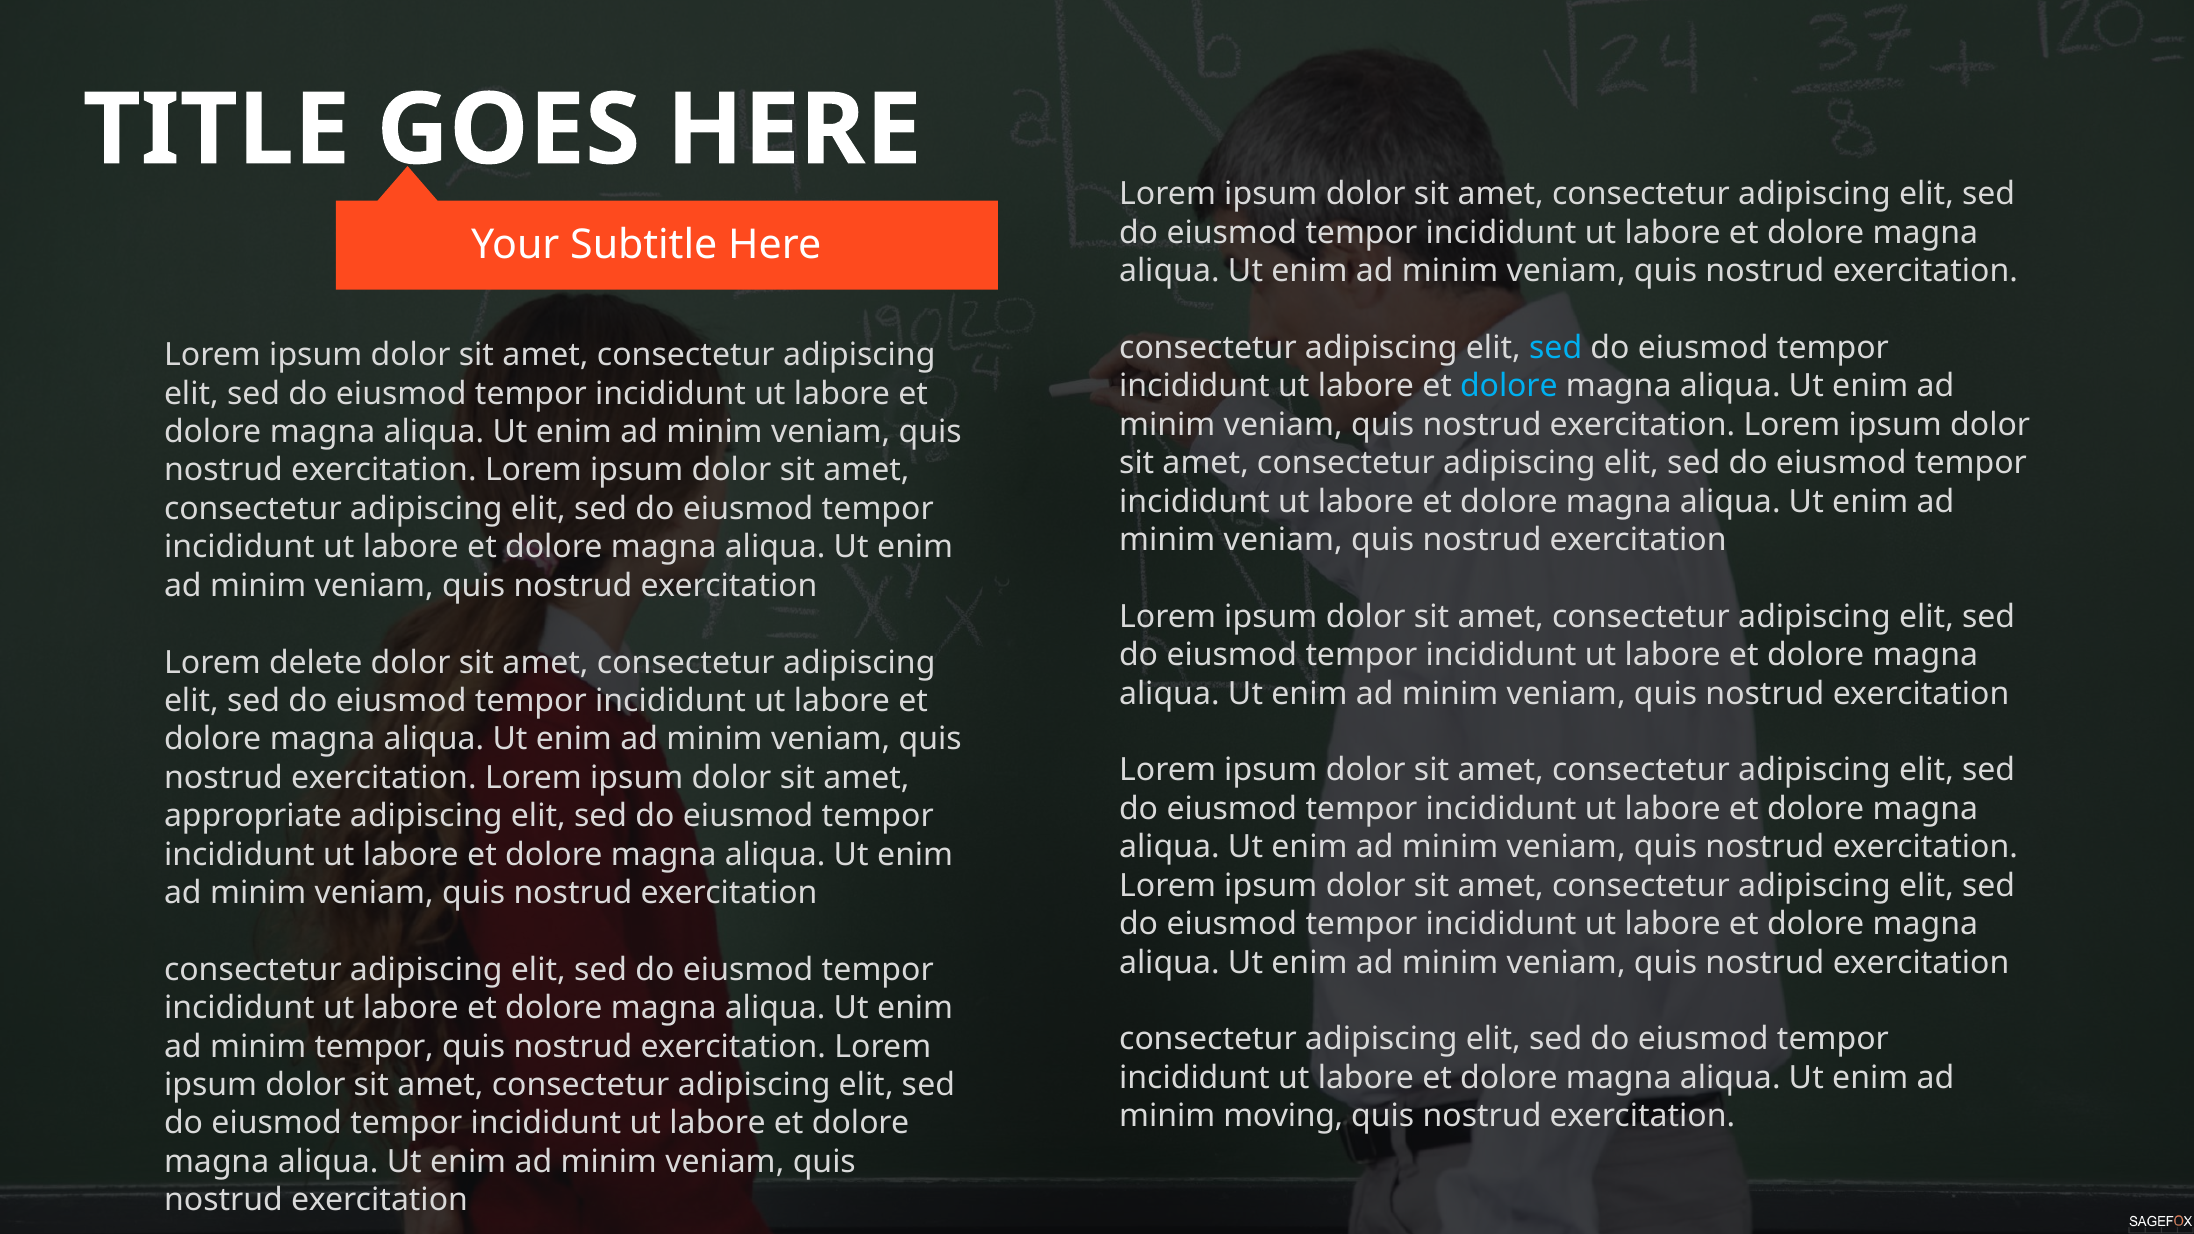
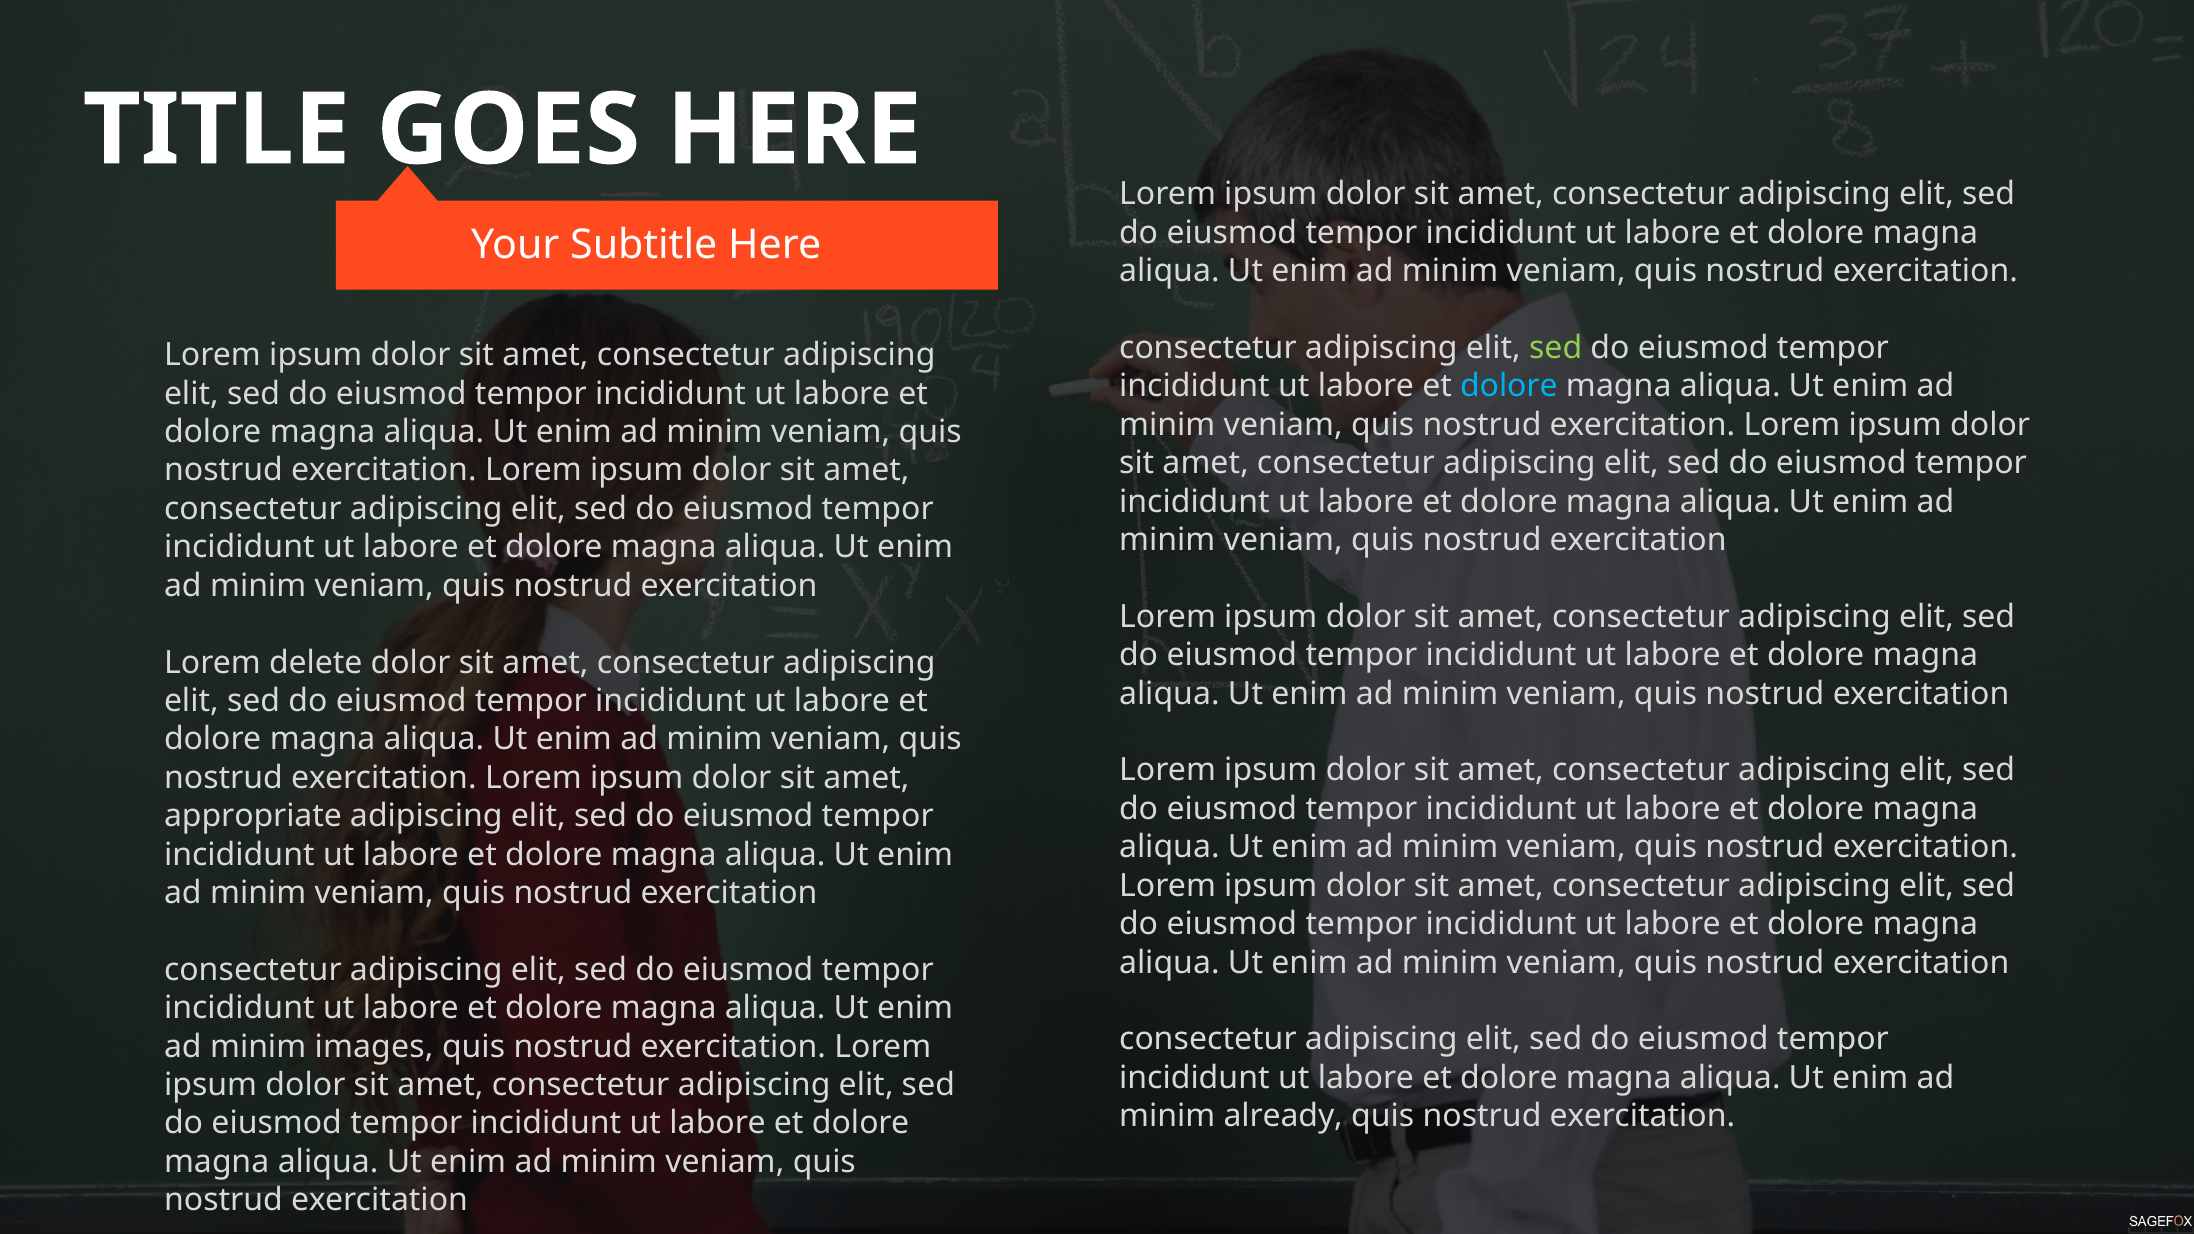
sed colour: light blue -> light green (1556, 348)
minim tempor: tempor -> images (374, 1047)
moving: moving -> already (1283, 1116)
